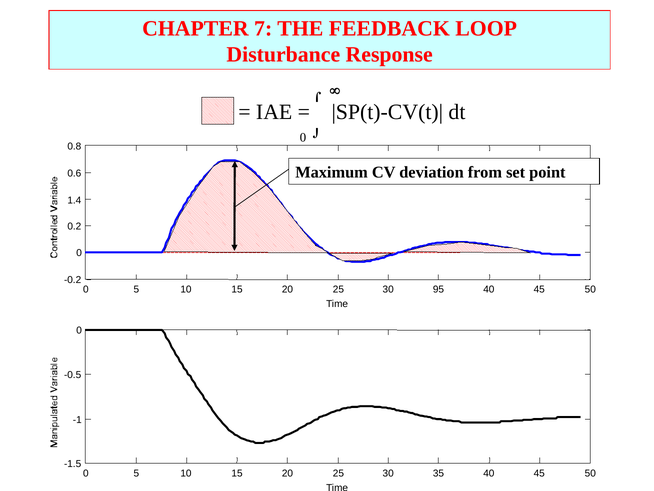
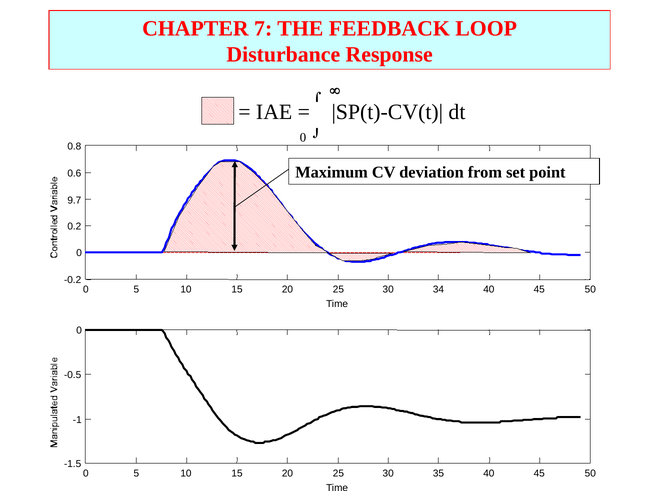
1.4: 1.4 -> 9.7 (74, 200)
95: 95 -> 34 (438, 289)
